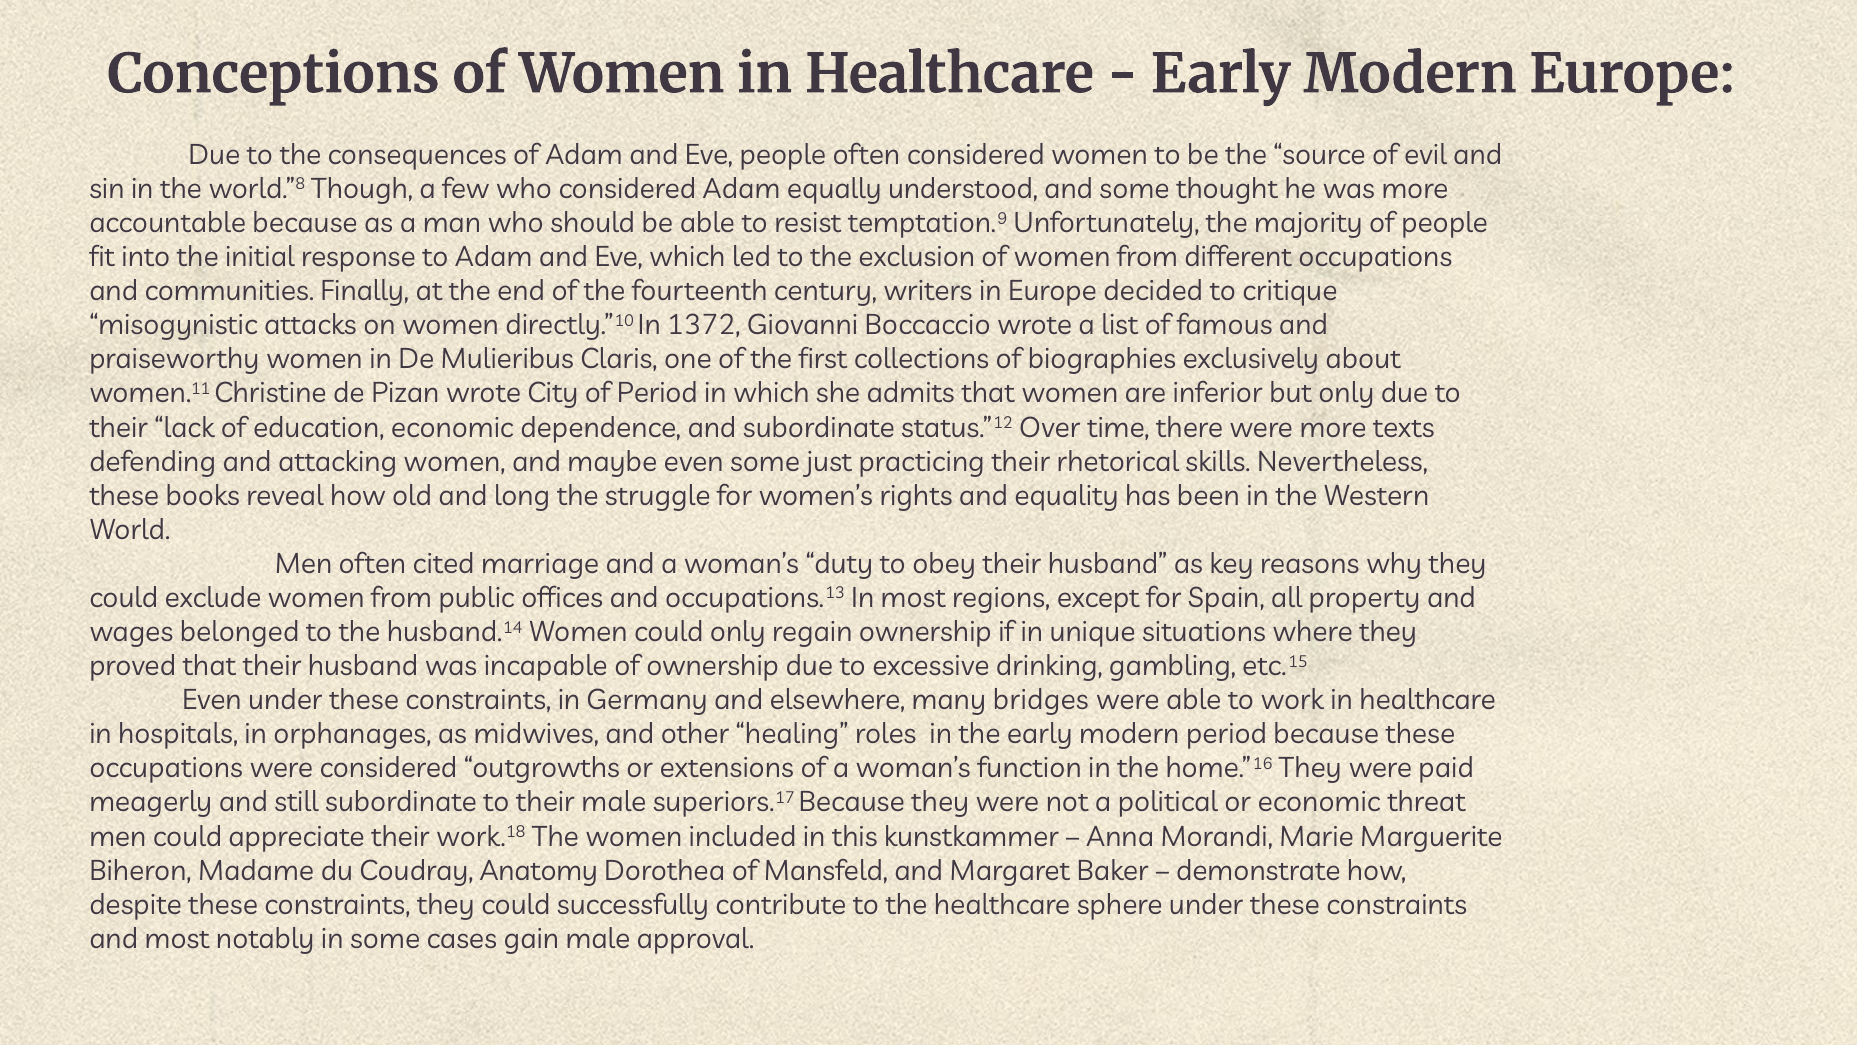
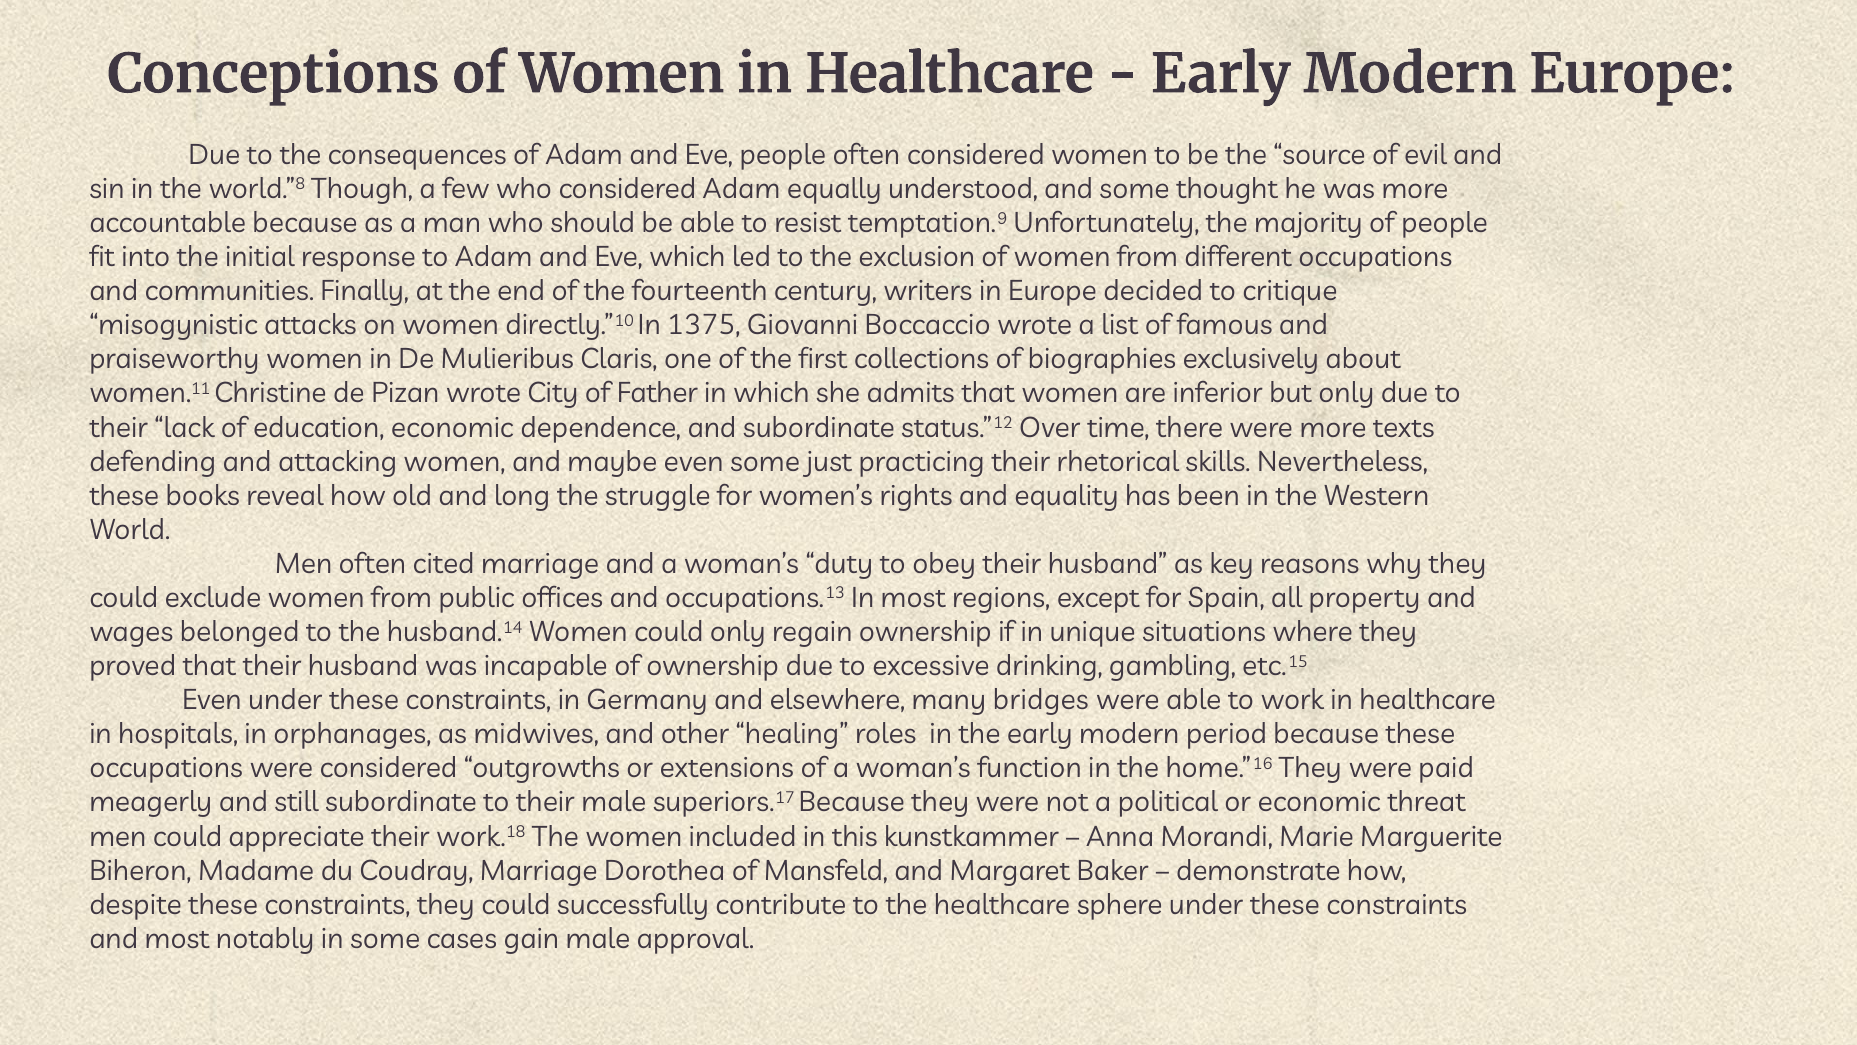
1372: 1372 -> 1375 (704, 325)
of Period: Period -> Father (657, 393)
Coudray Anatomy: Anatomy -> Marriage (539, 870)
